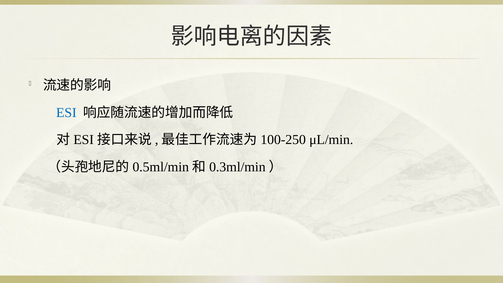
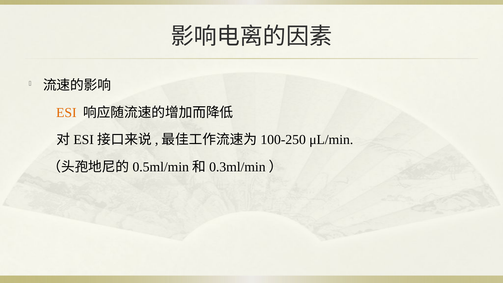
ESI colour: blue -> orange (66, 112)
